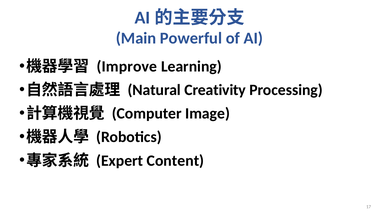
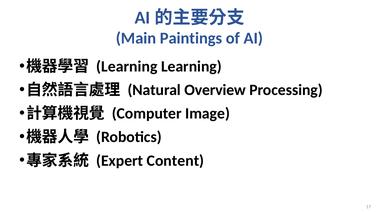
Powerful: Powerful -> Paintings (191, 38)
Improve: Improve -> Learning (127, 66)
Creativity: Creativity -> Overview (215, 90)
